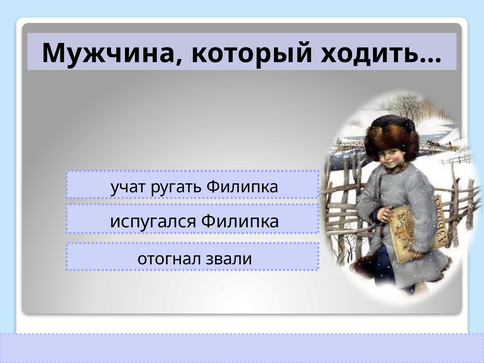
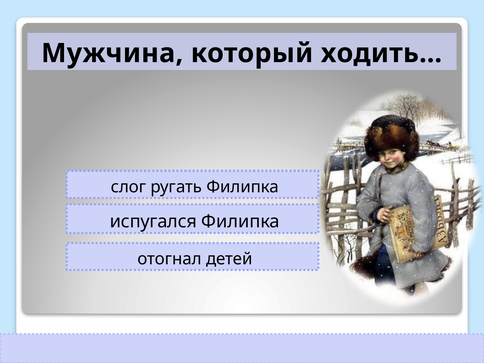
учат: учат -> слог (128, 187)
звали: звали -> детей (229, 259)
